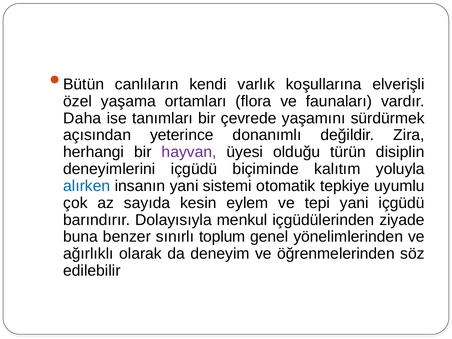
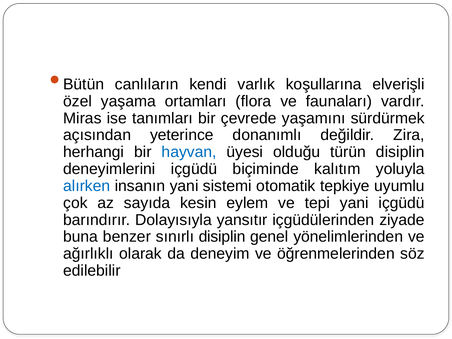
Daha: Daha -> Miras (82, 118)
hayvan colour: purple -> blue (189, 152)
menkul: menkul -> yansıtır (242, 220)
sınırlı toplum: toplum -> disiplin (222, 237)
